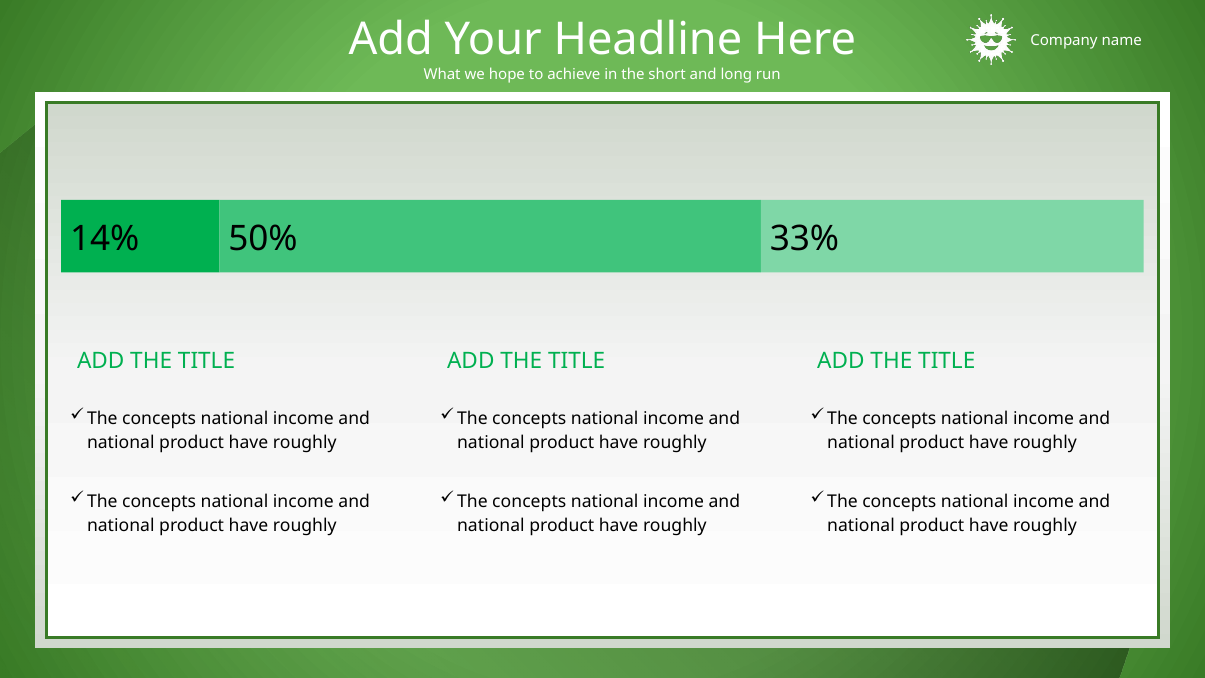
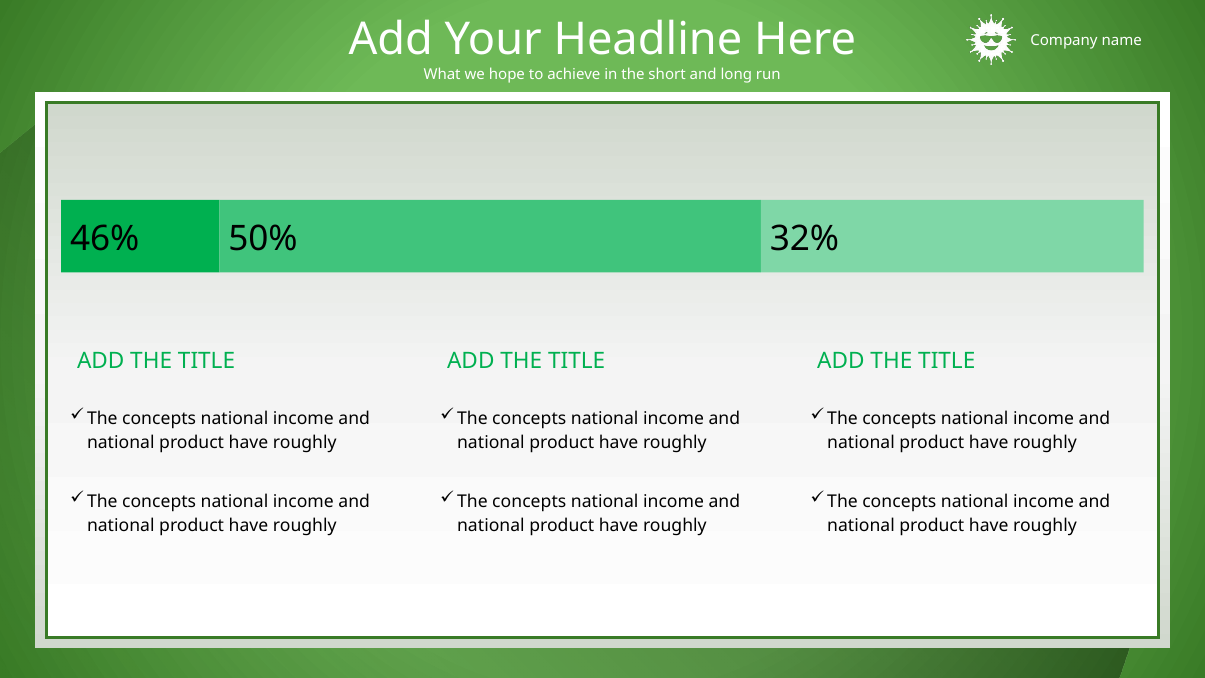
14%: 14% -> 46% (105, 239)
33%: 33% -> 32% (805, 239)
